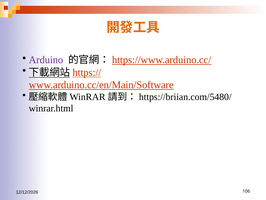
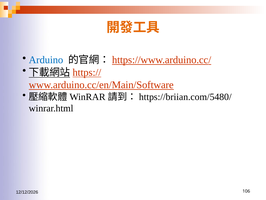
Arduino colour: purple -> blue (46, 60)
